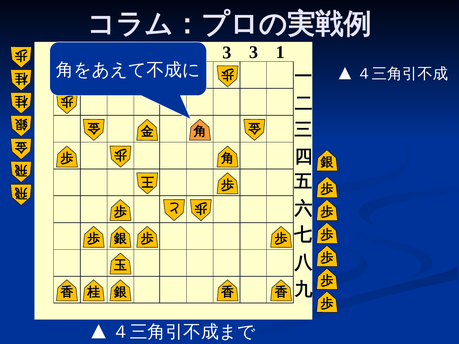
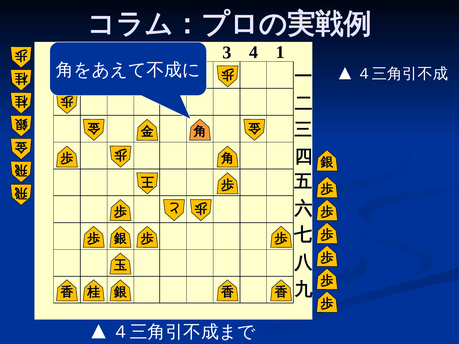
3 3: 3 -> 4 (254, 52)
